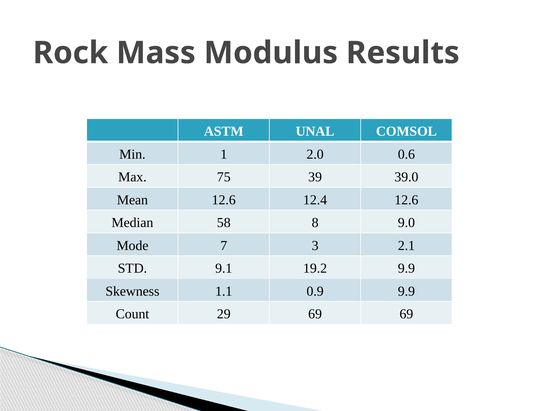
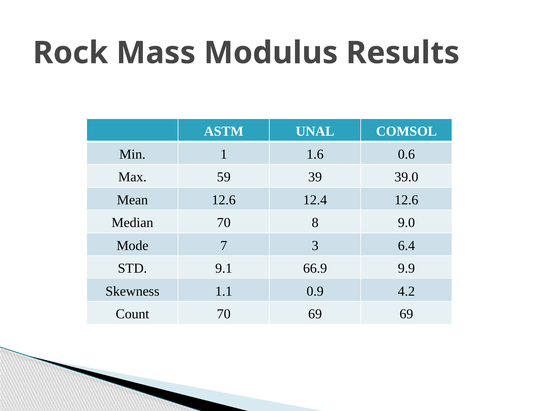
2.0: 2.0 -> 1.6 (315, 154)
75: 75 -> 59 (224, 177)
Median 58: 58 -> 70 (224, 223)
2.1: 2.1 -> 6.4 (406, 246)
19.2: 19.2 -> 66.9 (315, 268)
0.9 9.9: 9.9 -> 4.2 (406, 291)
Count 29: 29 -> 70 (224, 314)
